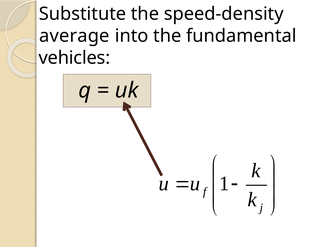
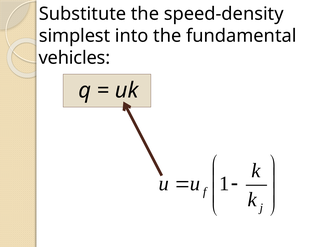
average: average -> simplest (75, 36)
